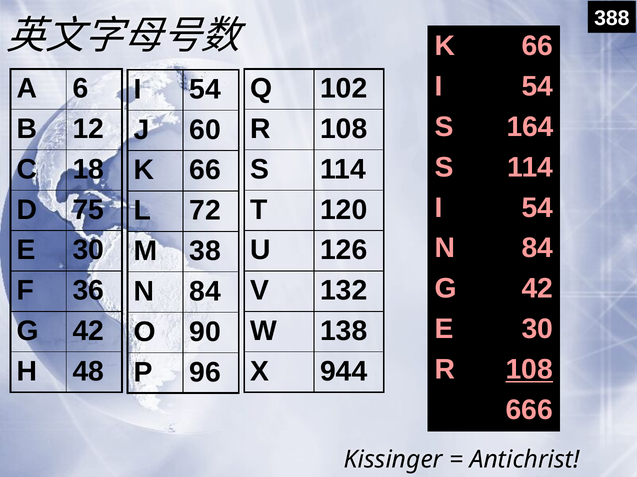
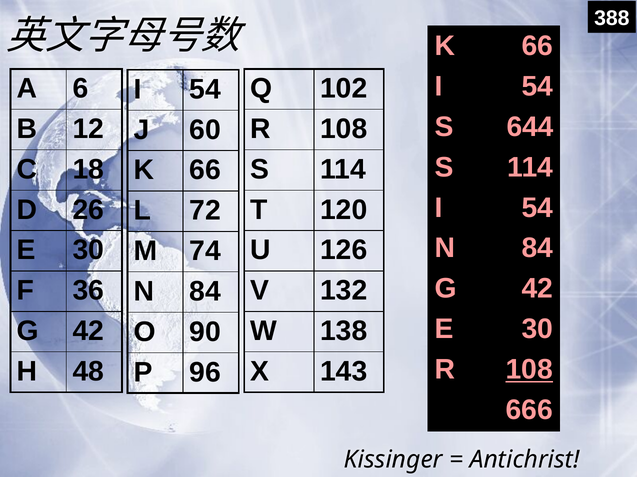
164: 164 -> 644 (530, 127)
75: 75 -> 26 (88, 210)
38: 38 -> 74 (205, 251)
944: 944 -> 143 (344, 372)
